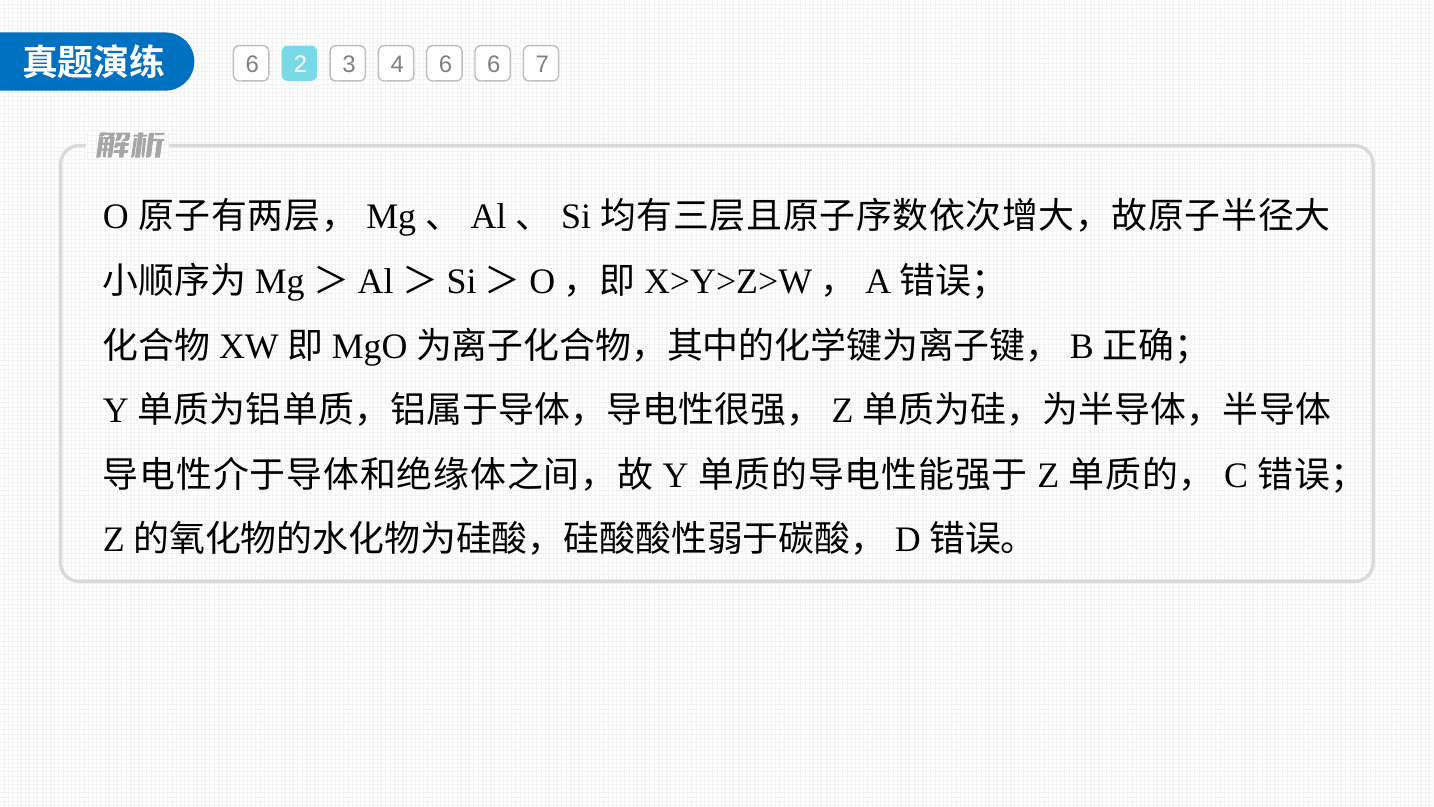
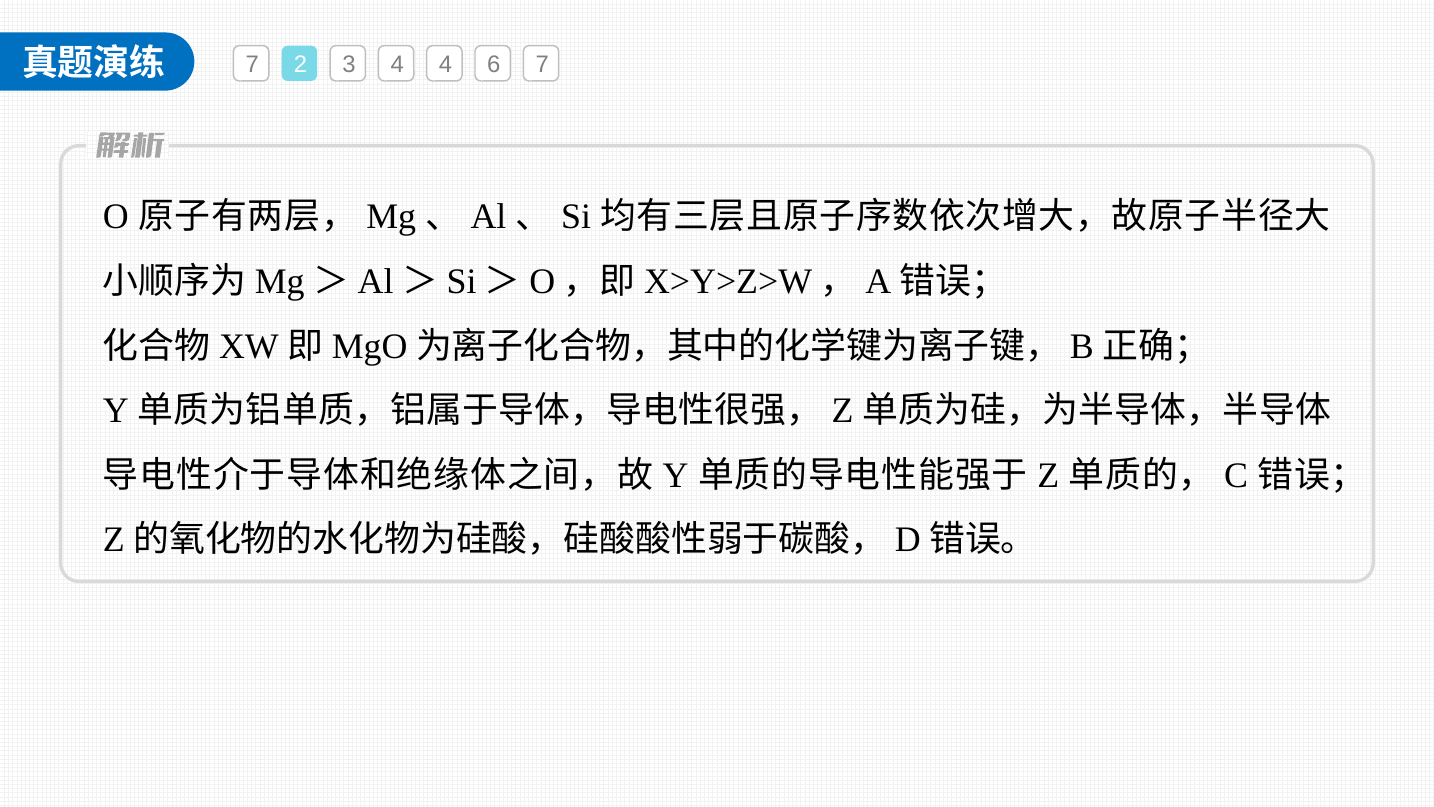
6: 6 -> 7 (252, 65)
4 6: 6 -> 4 (446, 65)
